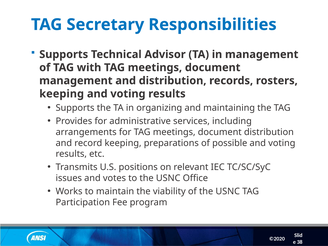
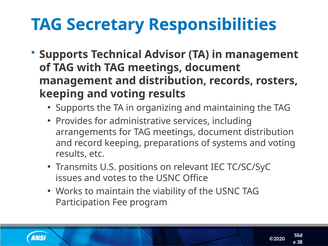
possible: possible -> systems (230, 143)
